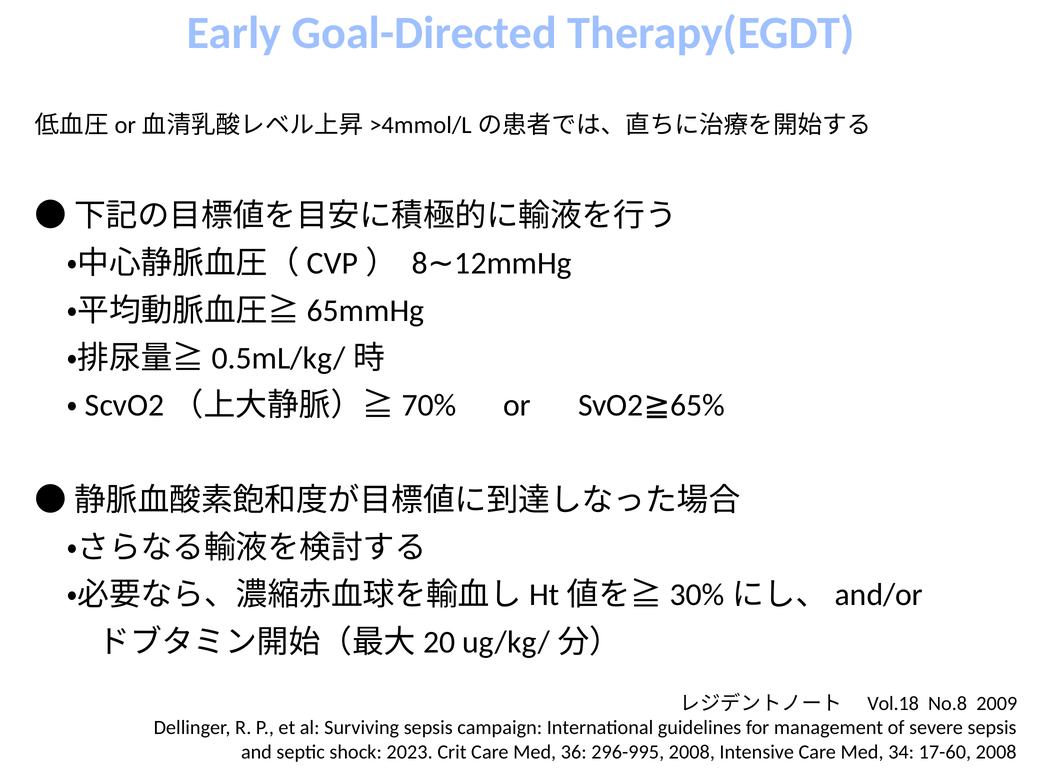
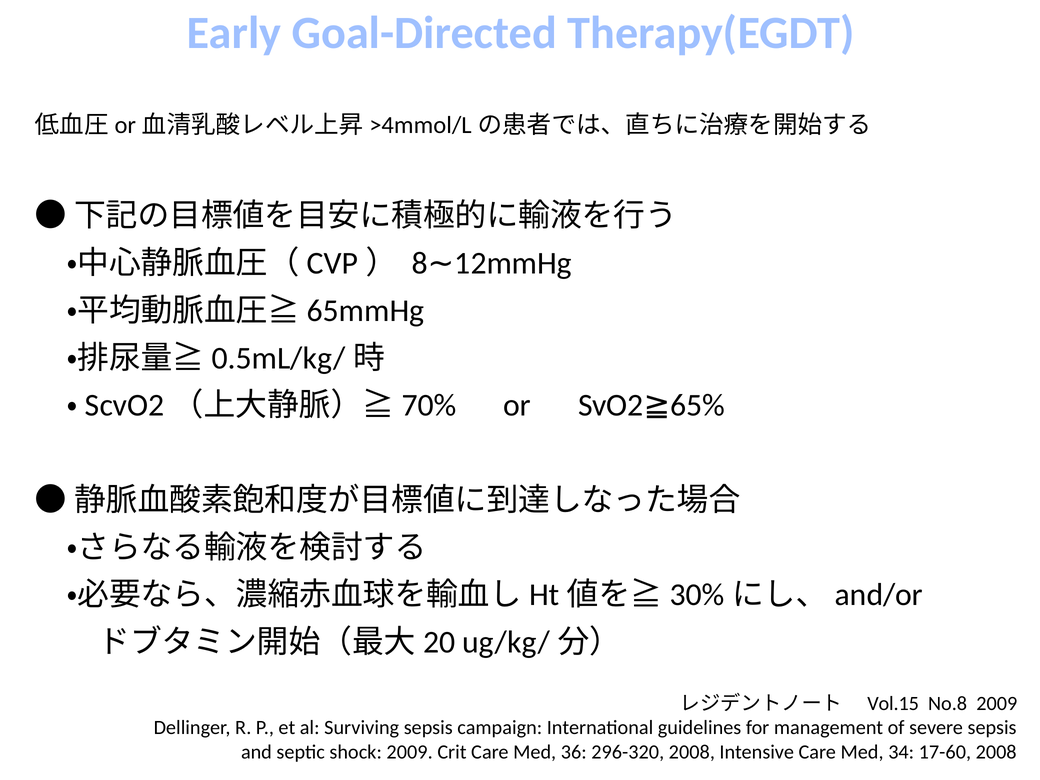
Vol.18: Vol.18 -> Vol.15 (893, 704)
shock 2023: 2023 -> 2009 (410, 752)
296-995: 296-995 -> 296-320 (628, 752)
